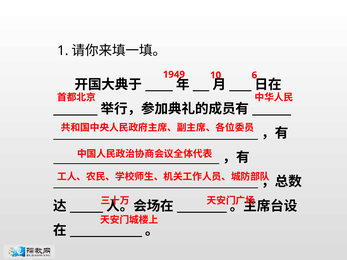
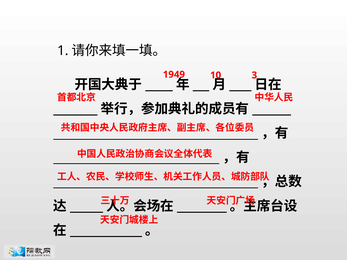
6: 6 -> 3 (254, 75)
